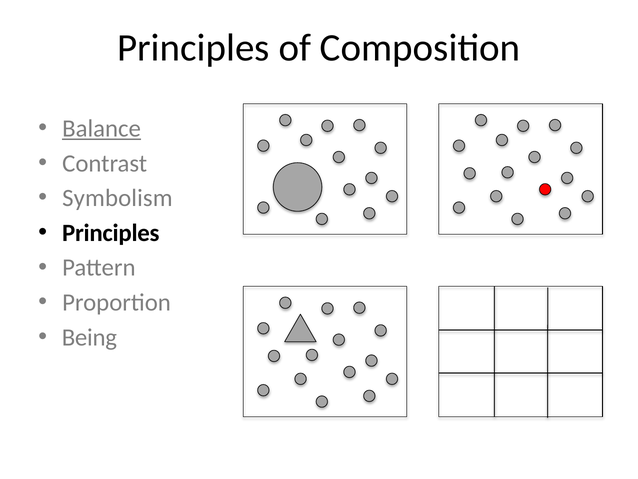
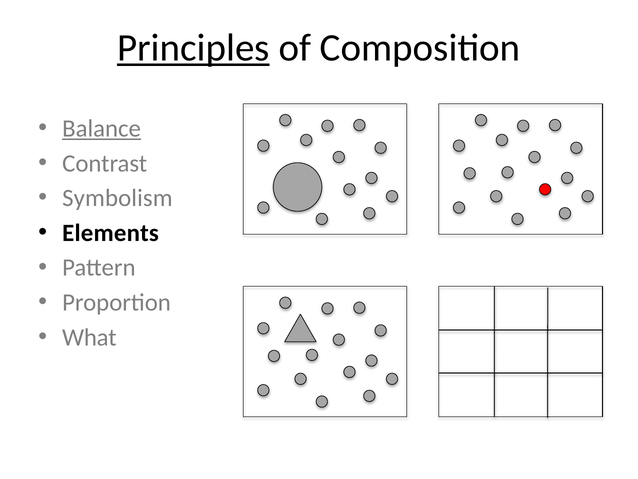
Principles underline: none -> present (193, 48)
Principles: Principles -> Elements (111, 233)
Being: Being -> What (89, 337)
